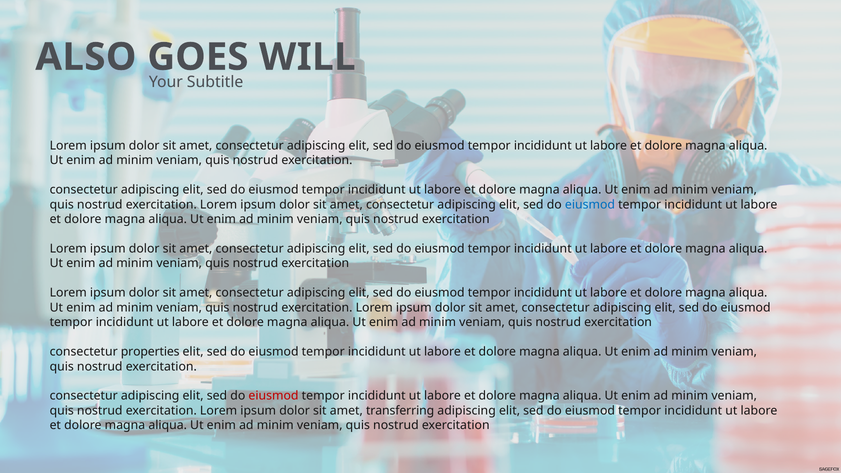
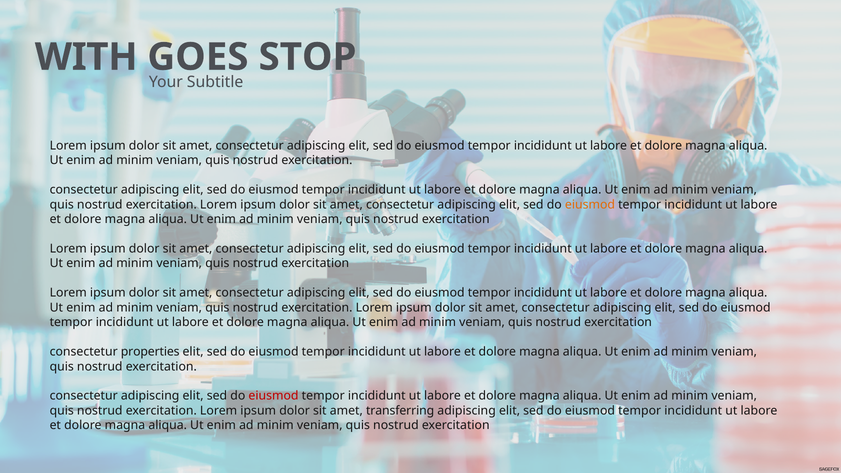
ALSO: ALSO -> WITH (86, 57)
WILL: WILL -> STOP (307, 57)
eiusmod colour: blue -> orange (590, 205)
